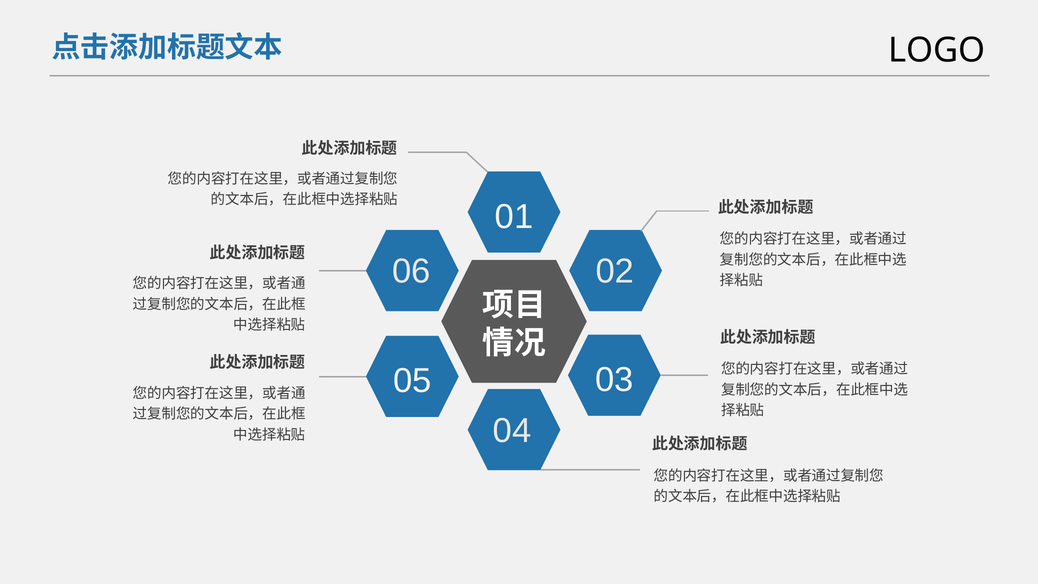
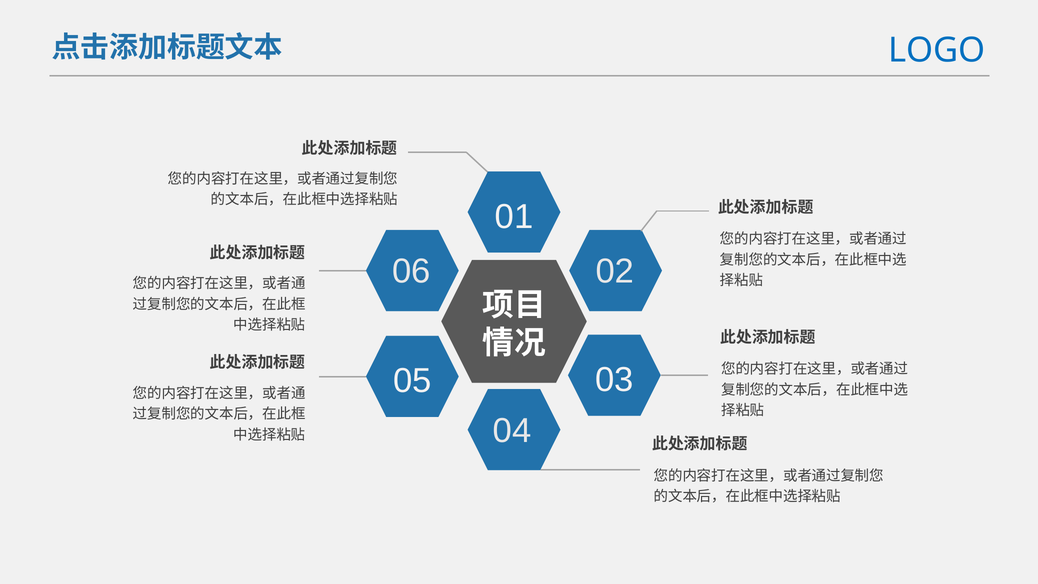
LOGO colour: black -> blue (937, 50)
